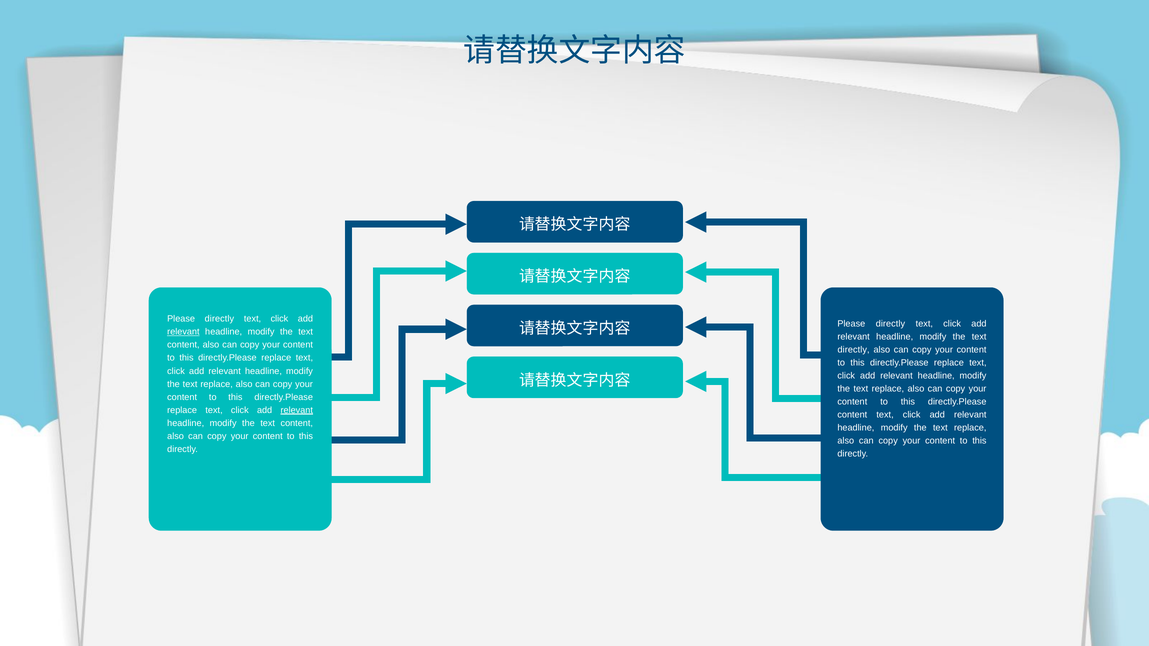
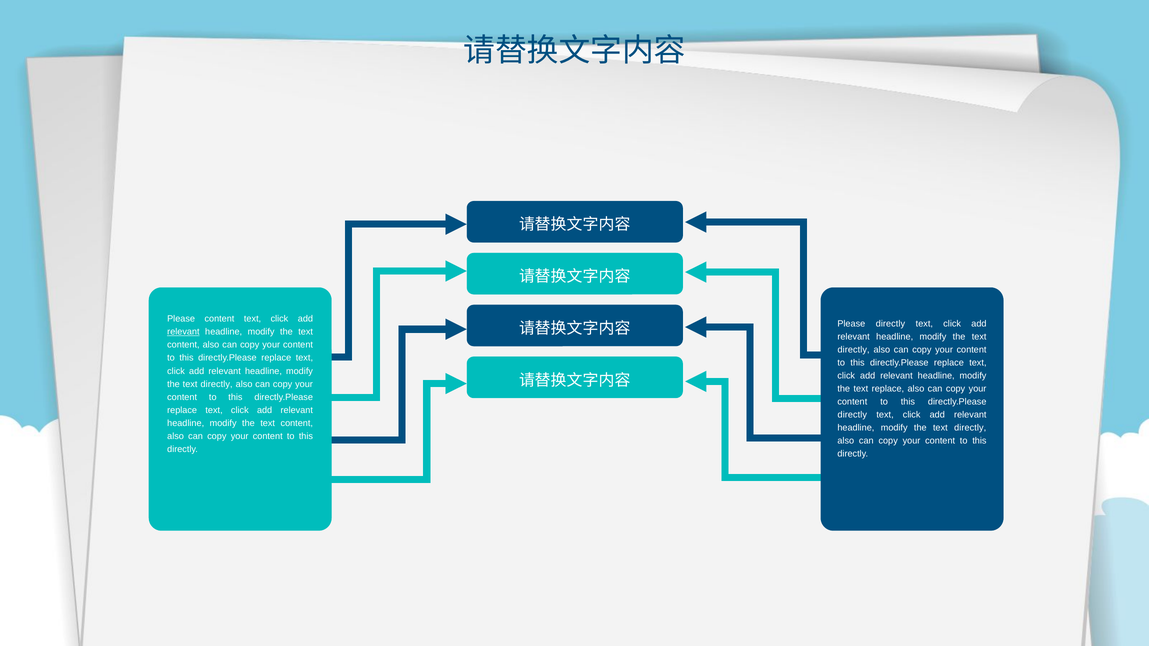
directly: directly -> content (219, 319)
replace: replace -> directly (217, 384)
relevant underline: present -> none (297, 410)
content: content -> directly (852, 415)
replace: replace -> directly (970, 428)
